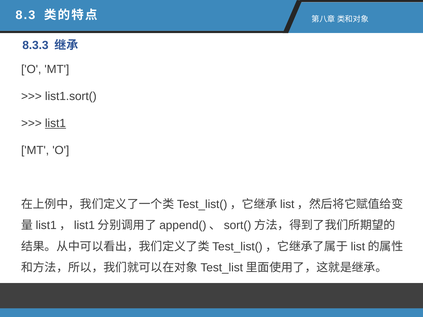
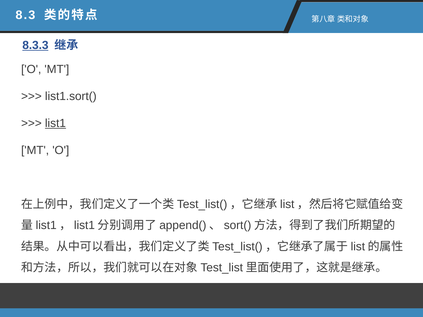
8.3.3 underline: none -> present (35, 45)
